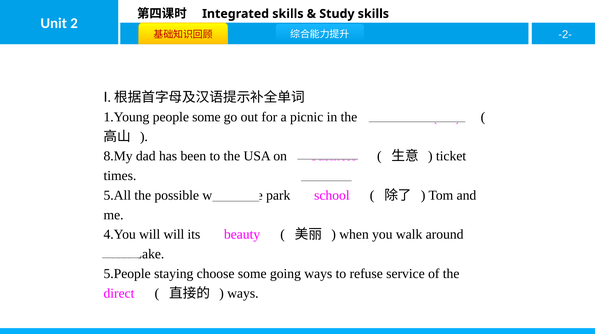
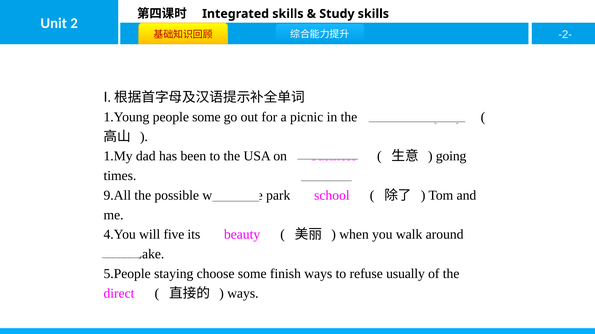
8.My: 8.My -> 1.My (118, 156)
ticket: ticket -> going (451, 156)
5.All: 5.All -> 9.All (117, 196)
will will: will -> five (174, 235)
going: going -> finish (285, 274)
service: service -> usually (406, 274)
